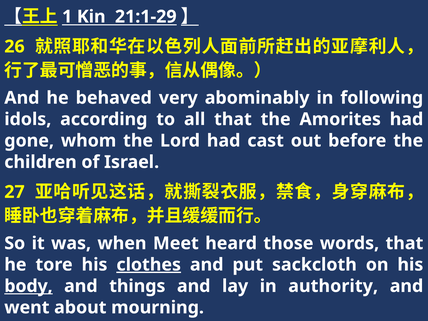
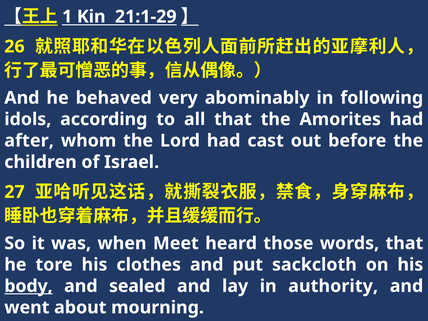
gone: gone -> after (29, 141)
clothes underline: present -> none (149, 265)
things: things -> sealed (137, 286)
